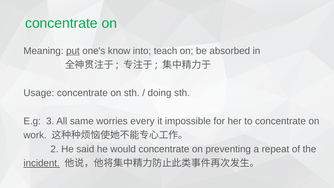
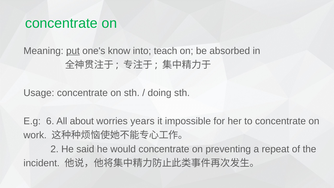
3: 3 -> 6 (50, 121)
same: same -> about (82, 121)
every: every -> years (142, 121)
incident underline: present -> none (42, 163)
